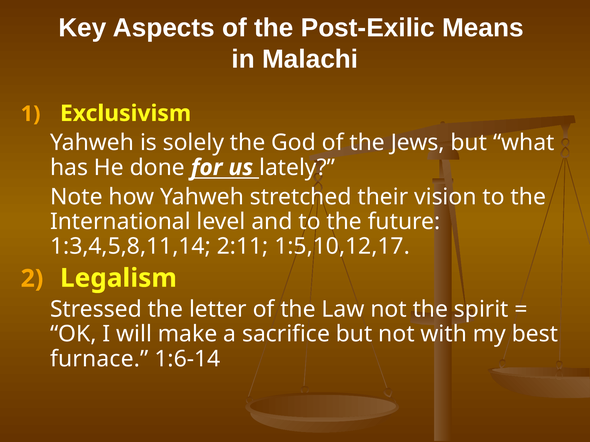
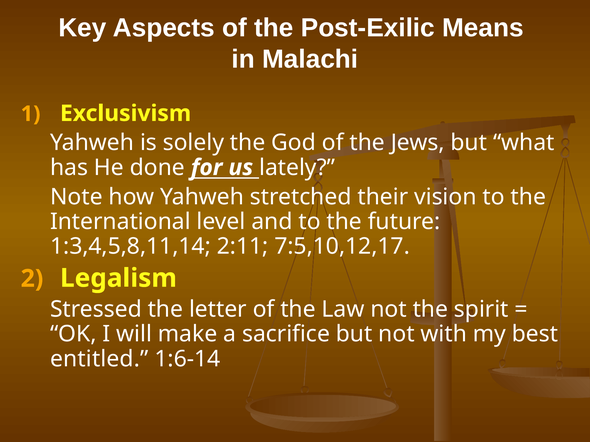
1:5,10,12,17: 1:5,10,12,17 -> 7:5,10,12,17 (342, 247)
furnace: furnace -> entitled (99, 359)
